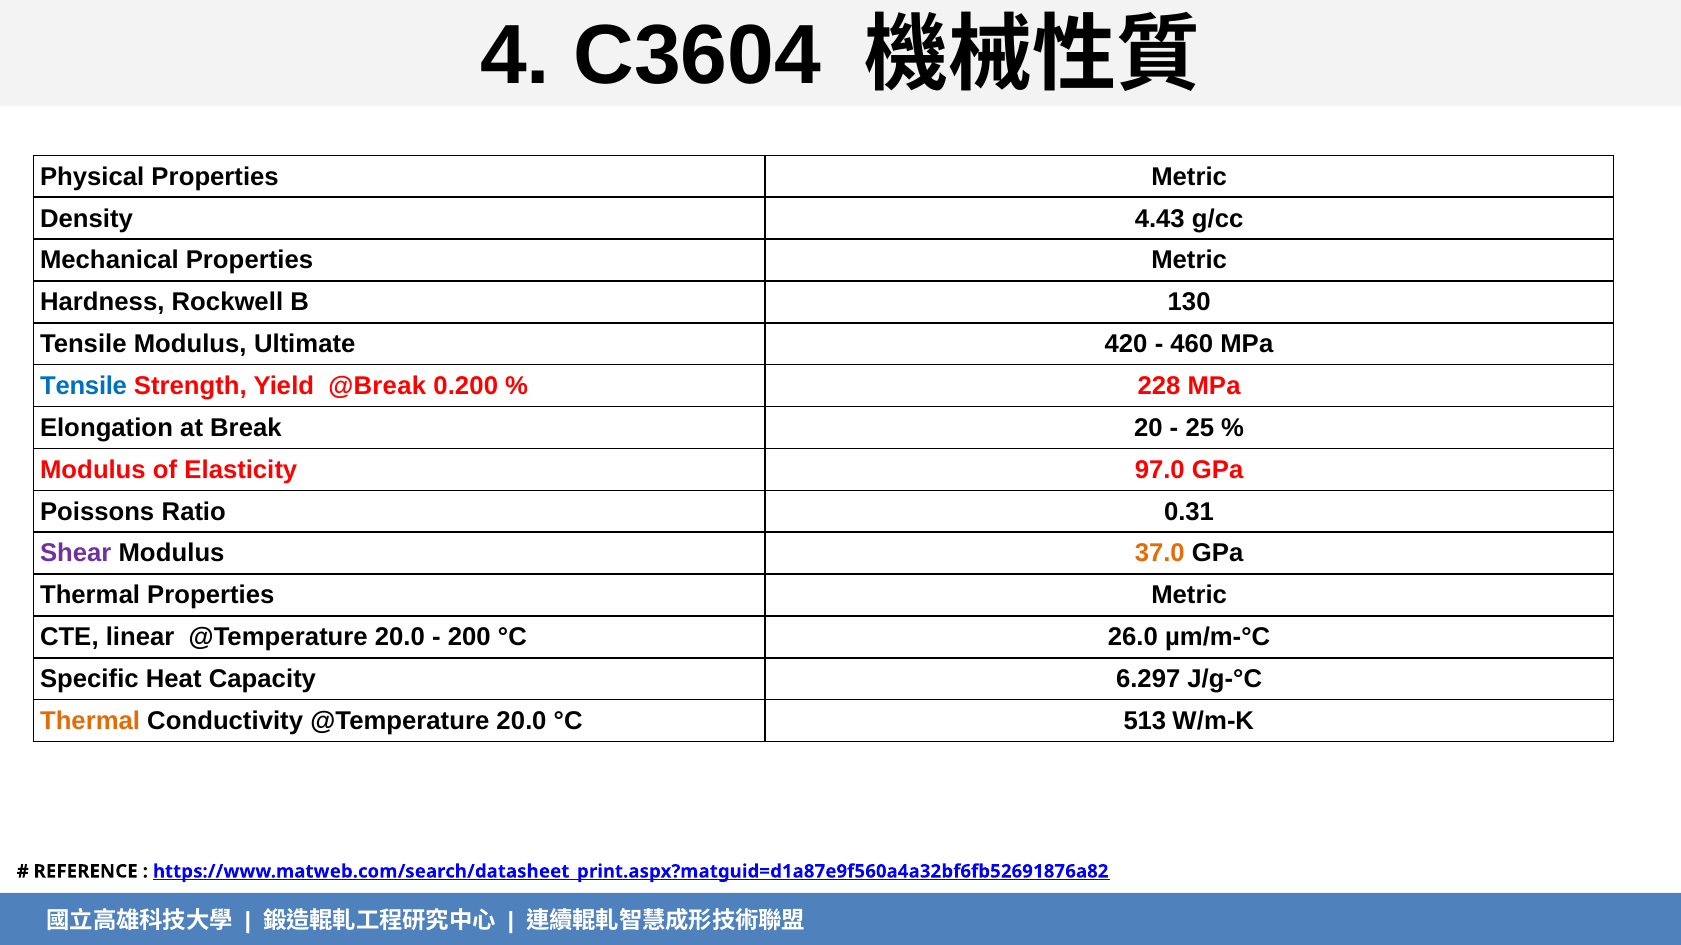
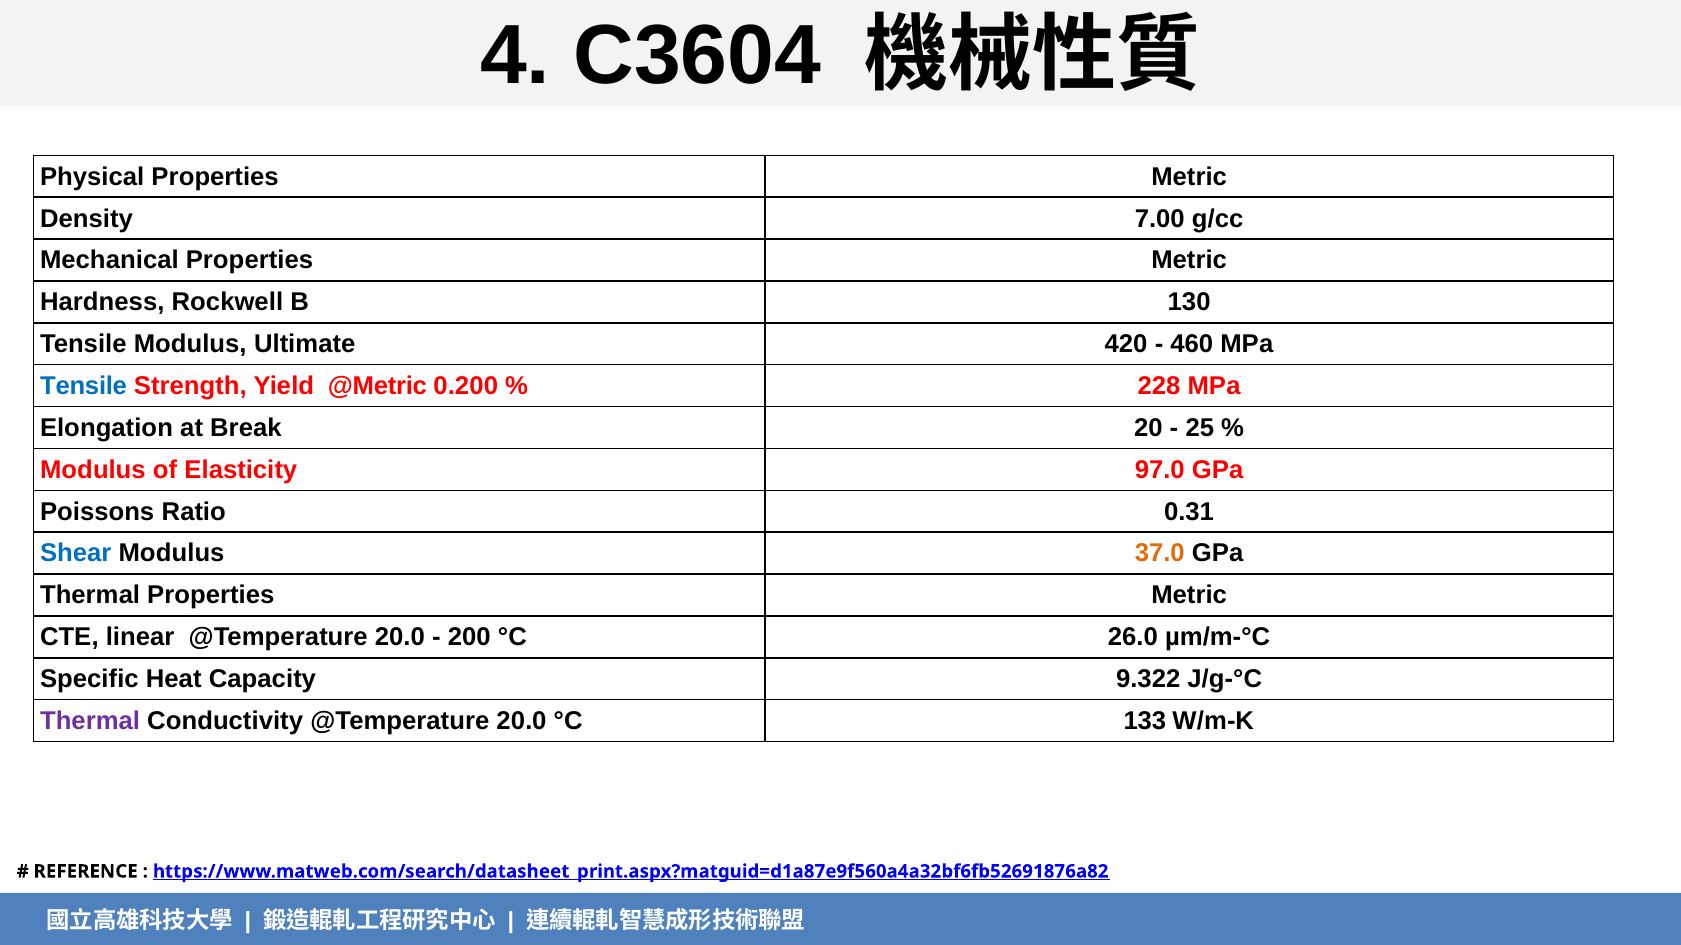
4.43: 4.43 -> 7.00 (1160, 219)
@Break: @Break -> @Metric (377, 386)
Shear colour: purple -> blue (76, 554)
6.297: 6.297 -> 9.322 (1148, 680)
Thermal colour: orange -> purple (90, 721)
513: 513 -> 133 (1145, 721)
